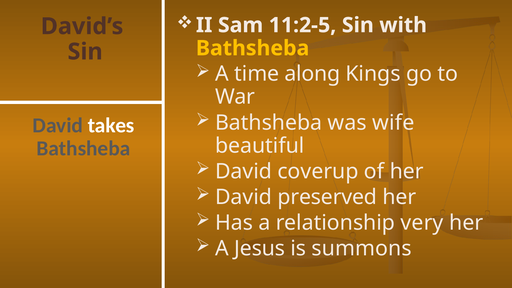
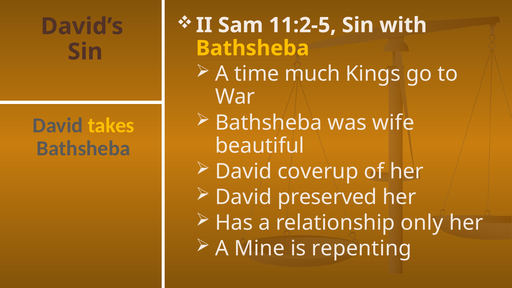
along: along -> much (312, 74)
takes colour: white -> yellow (111, 125)
very: very -> only (422, 223)
Jesus: Jesus -> Mine (259, 248)
summons: summons -> repenting (362, 248)
